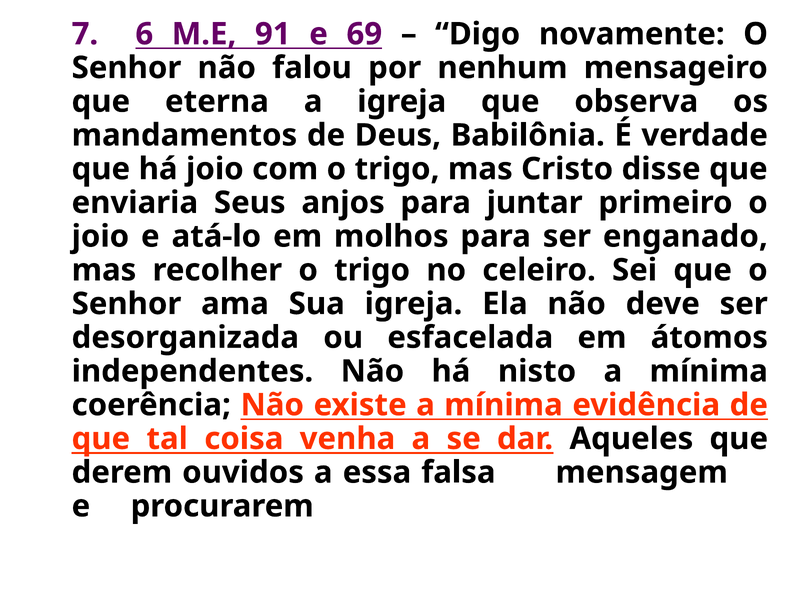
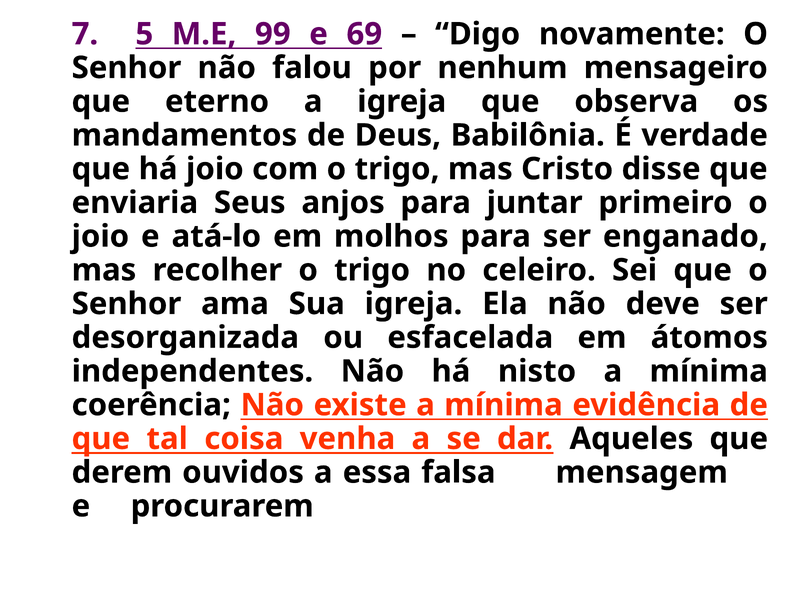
6: 6 -> 5 (144, 34)
91: 91 -> 99 (273, 34)
eterna: eterna -> eterno (217, 102)
